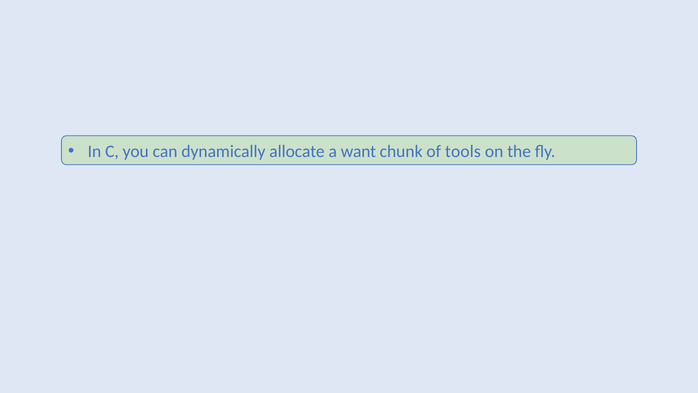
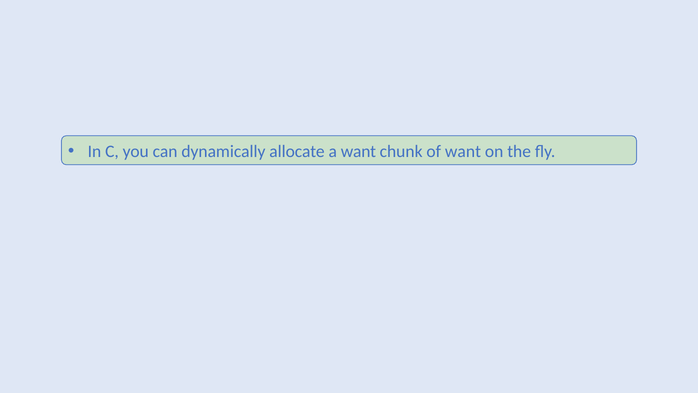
of tools: tools -> want (463, 151)
